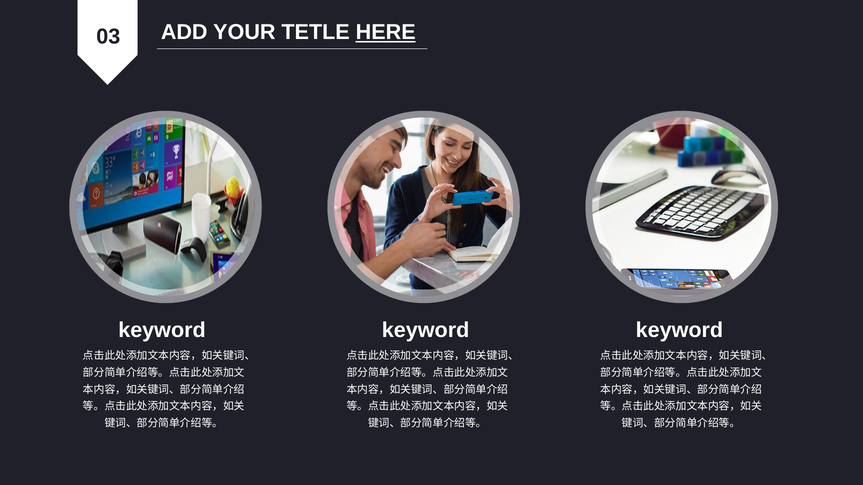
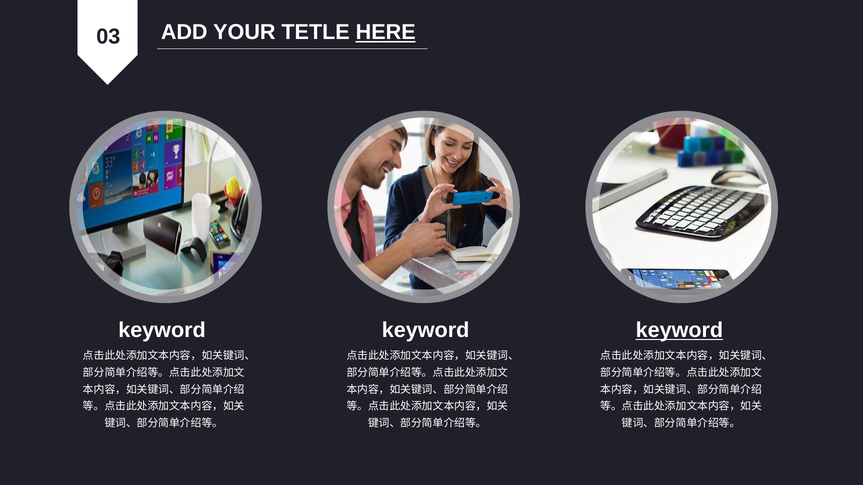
keyword underline: none -> present (679, 331)
